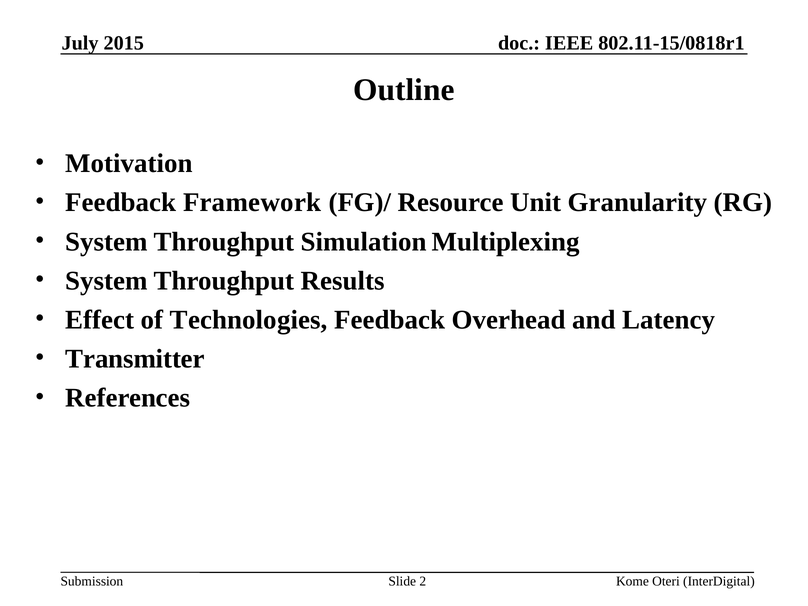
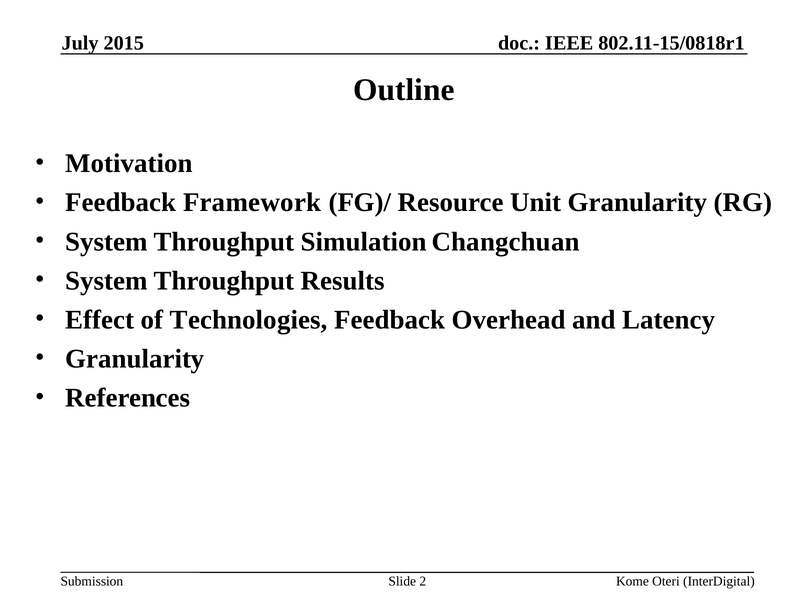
Multiplexing: Multiplexing -> Changchuan (506, 242)
Transmitter: Transmitter -> Granularity (135, 359)
